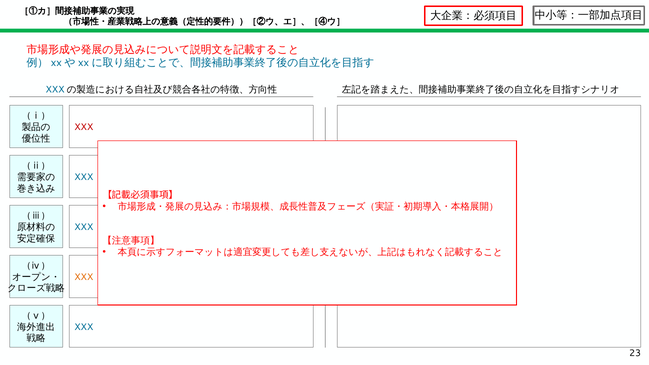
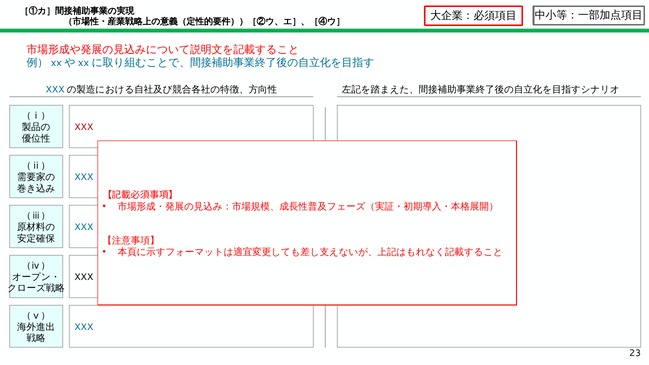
XXX colour: orange -> black (84, 277)
